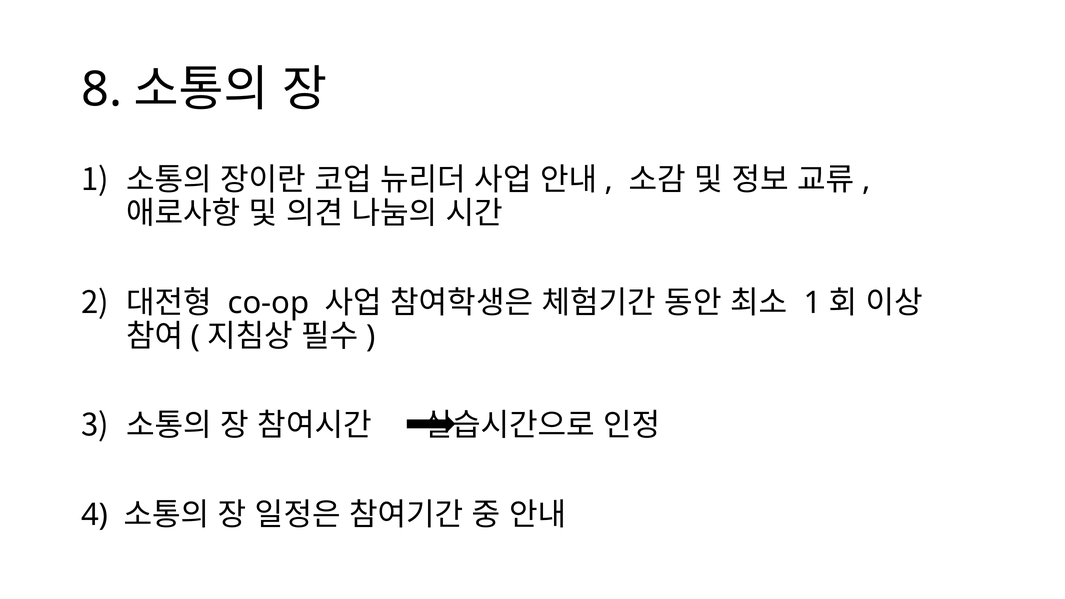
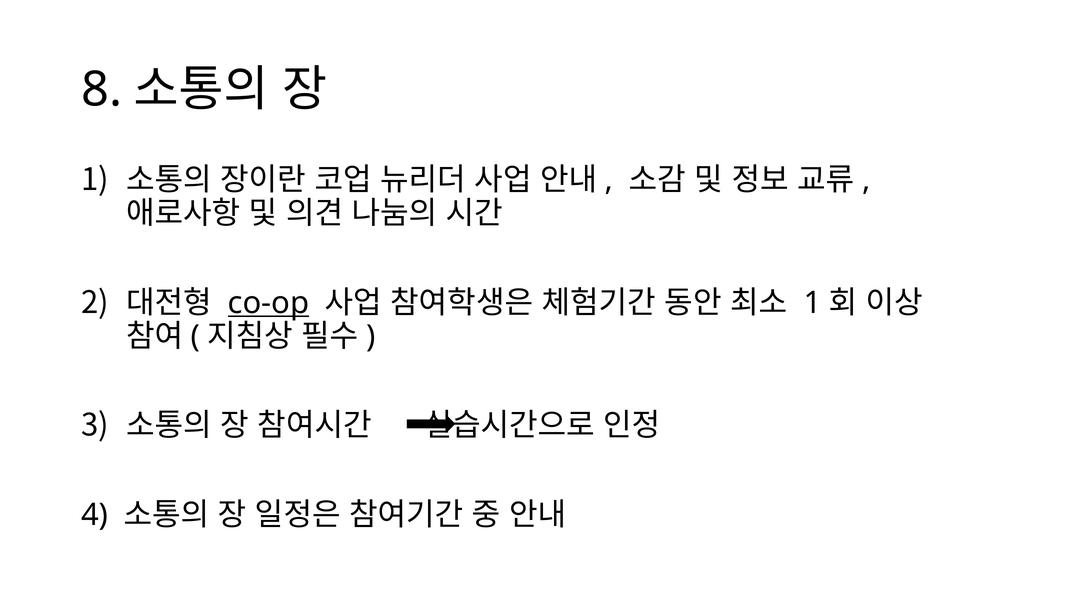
co-op underline: none -> present (269, 303)
